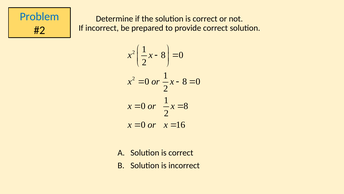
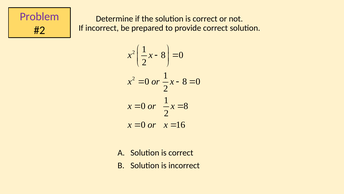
Problem colour: blue -> purple (39, 17)
